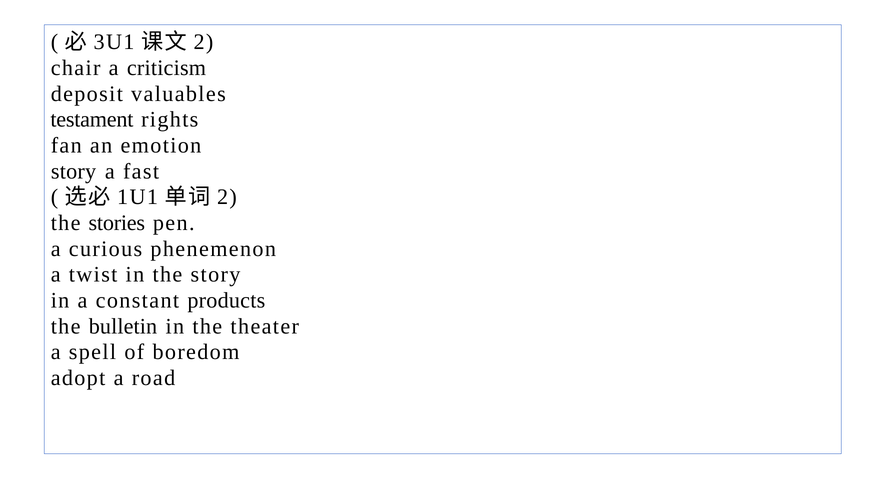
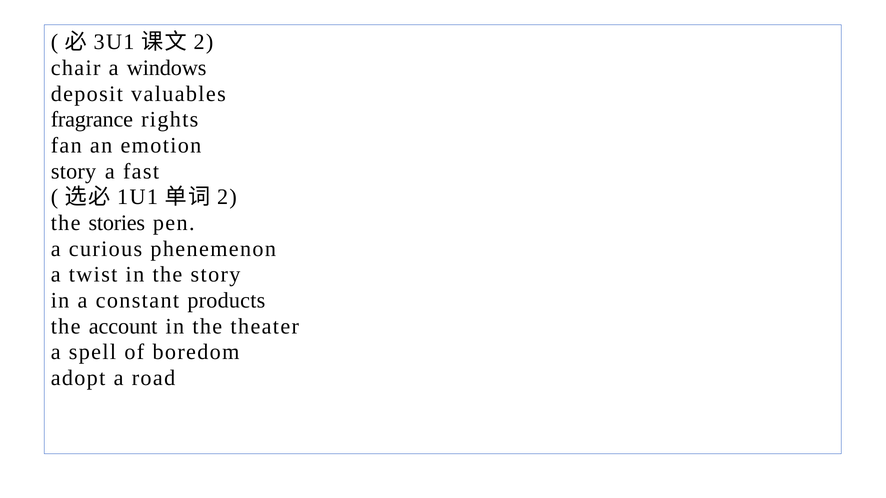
criticism: criticism -> windows (167, 68)
testament: testament -> fragrance (92, 120)
bulletin: bulletin -> account (123, 327)
